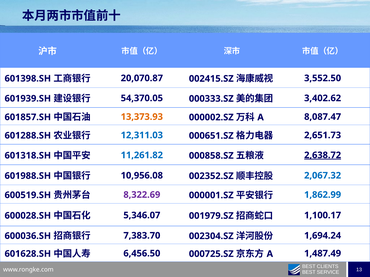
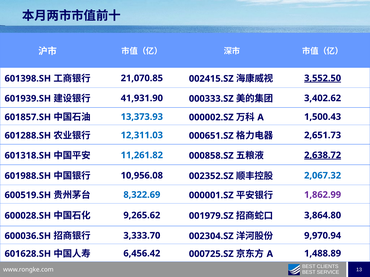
20,070.87: 20,070.87 -> 21,070.85 (142, 78)
3,552.50 underline: none -> present (323, 78)
54,370.05: 54,370.05 -> 41,931.90 (142, 98)
13,373.93 colour: orange -> blue (142, 117)
8,087.47: 8,087.47 -> 1,500.43 (323, 117)
8,322.69 colour: purple -> blue (142, 195)
1,862.99 colour: blue -> purple (323, 195)
5,346.07: 5,346.07 -> 9,265.62 (142, 216)
1,100.17: 1,100.17 -> 3,864.80 (323, 216)
7,383.70: 7,383.70 -> 3,333.70 (142, 236)
1,694.24: 1,694.24 -> 9,970.94 (323, 236)
6,456.50: 6,456.50 -> 6,456.42 (142, 254)
1,487.49: 1,487.49 -> 1,488.89 (323, 254)
